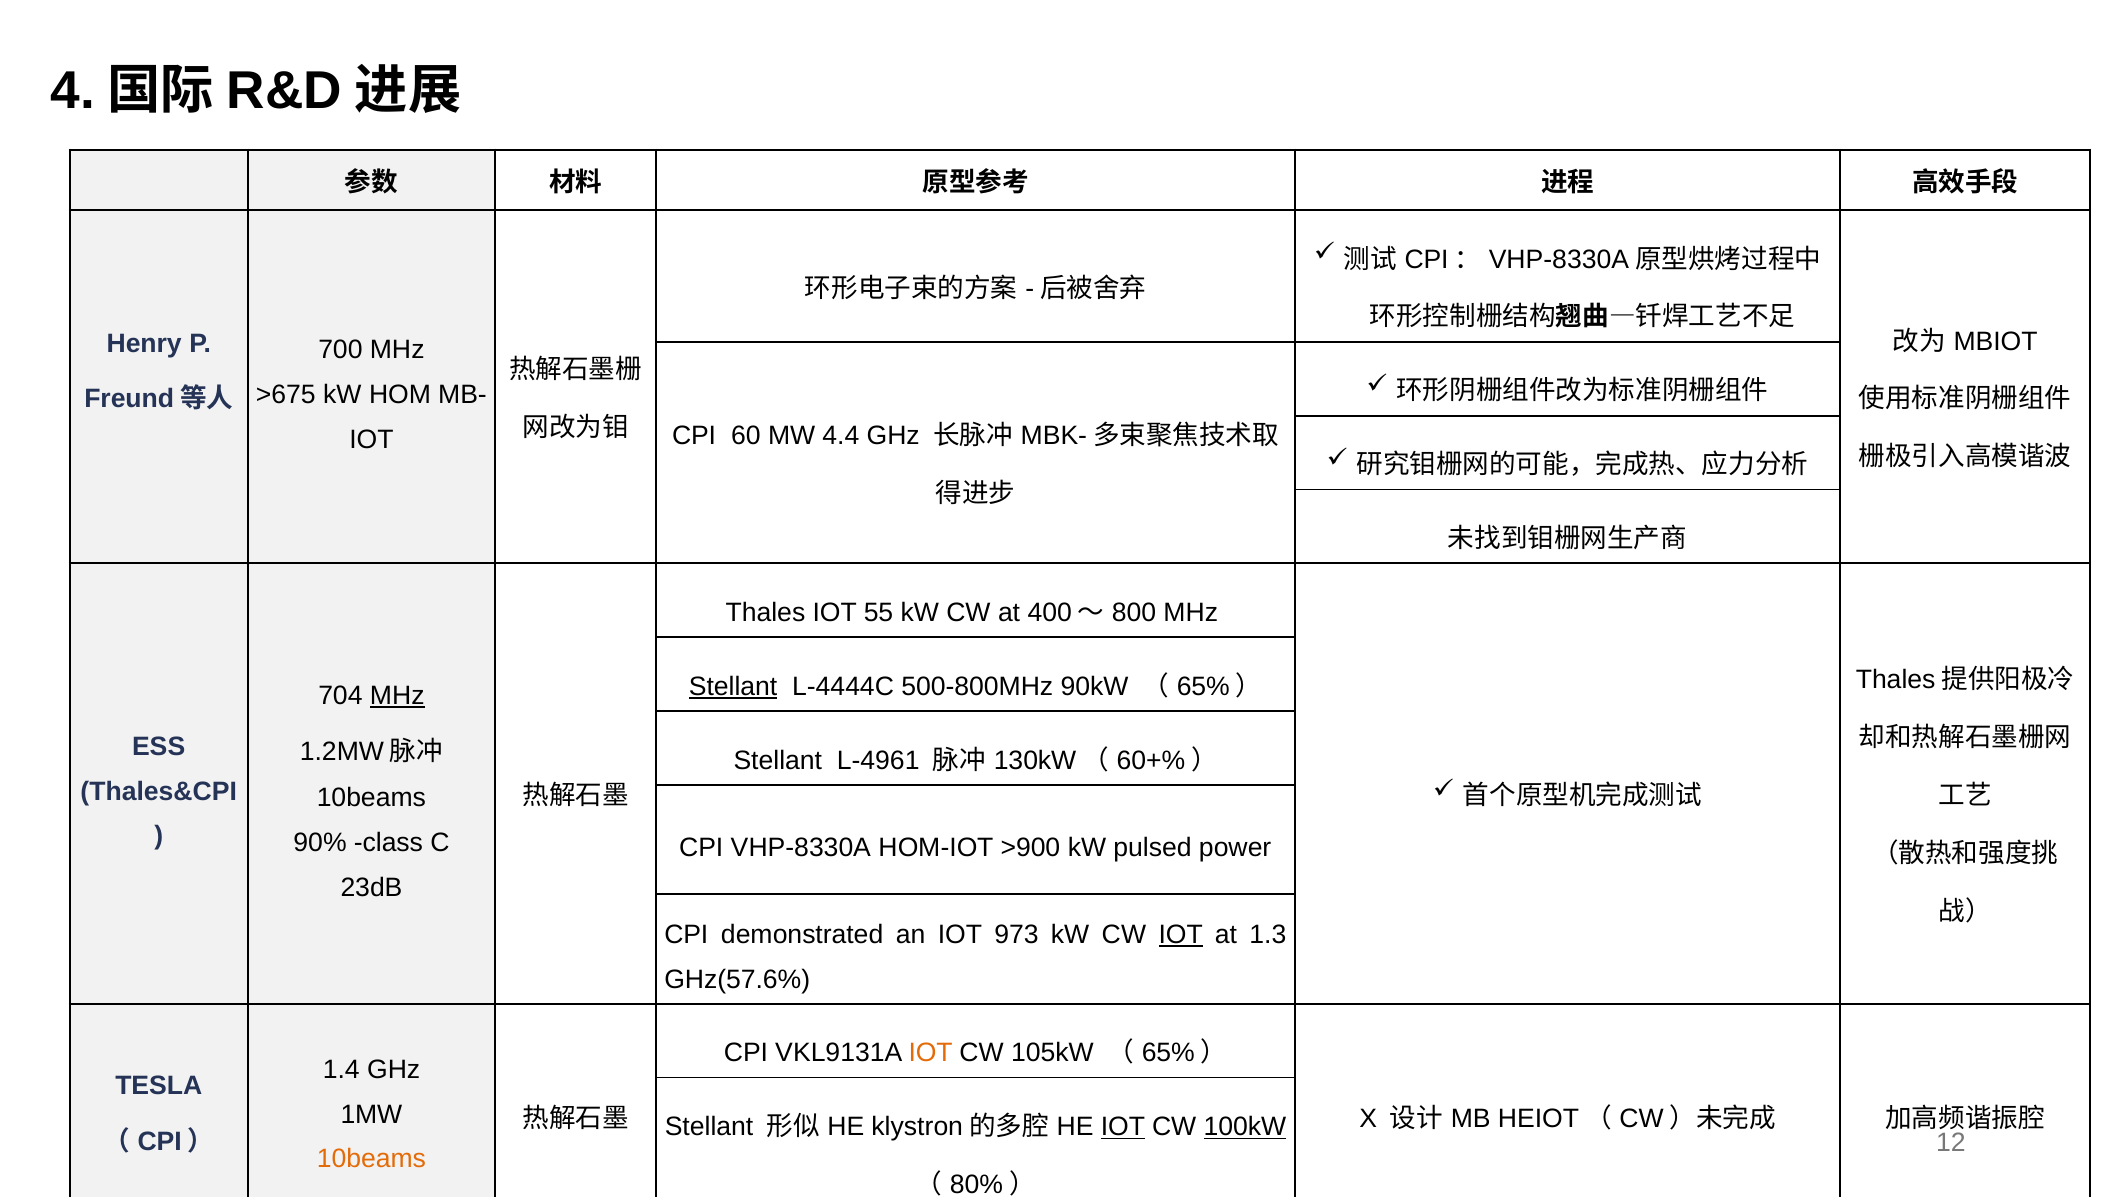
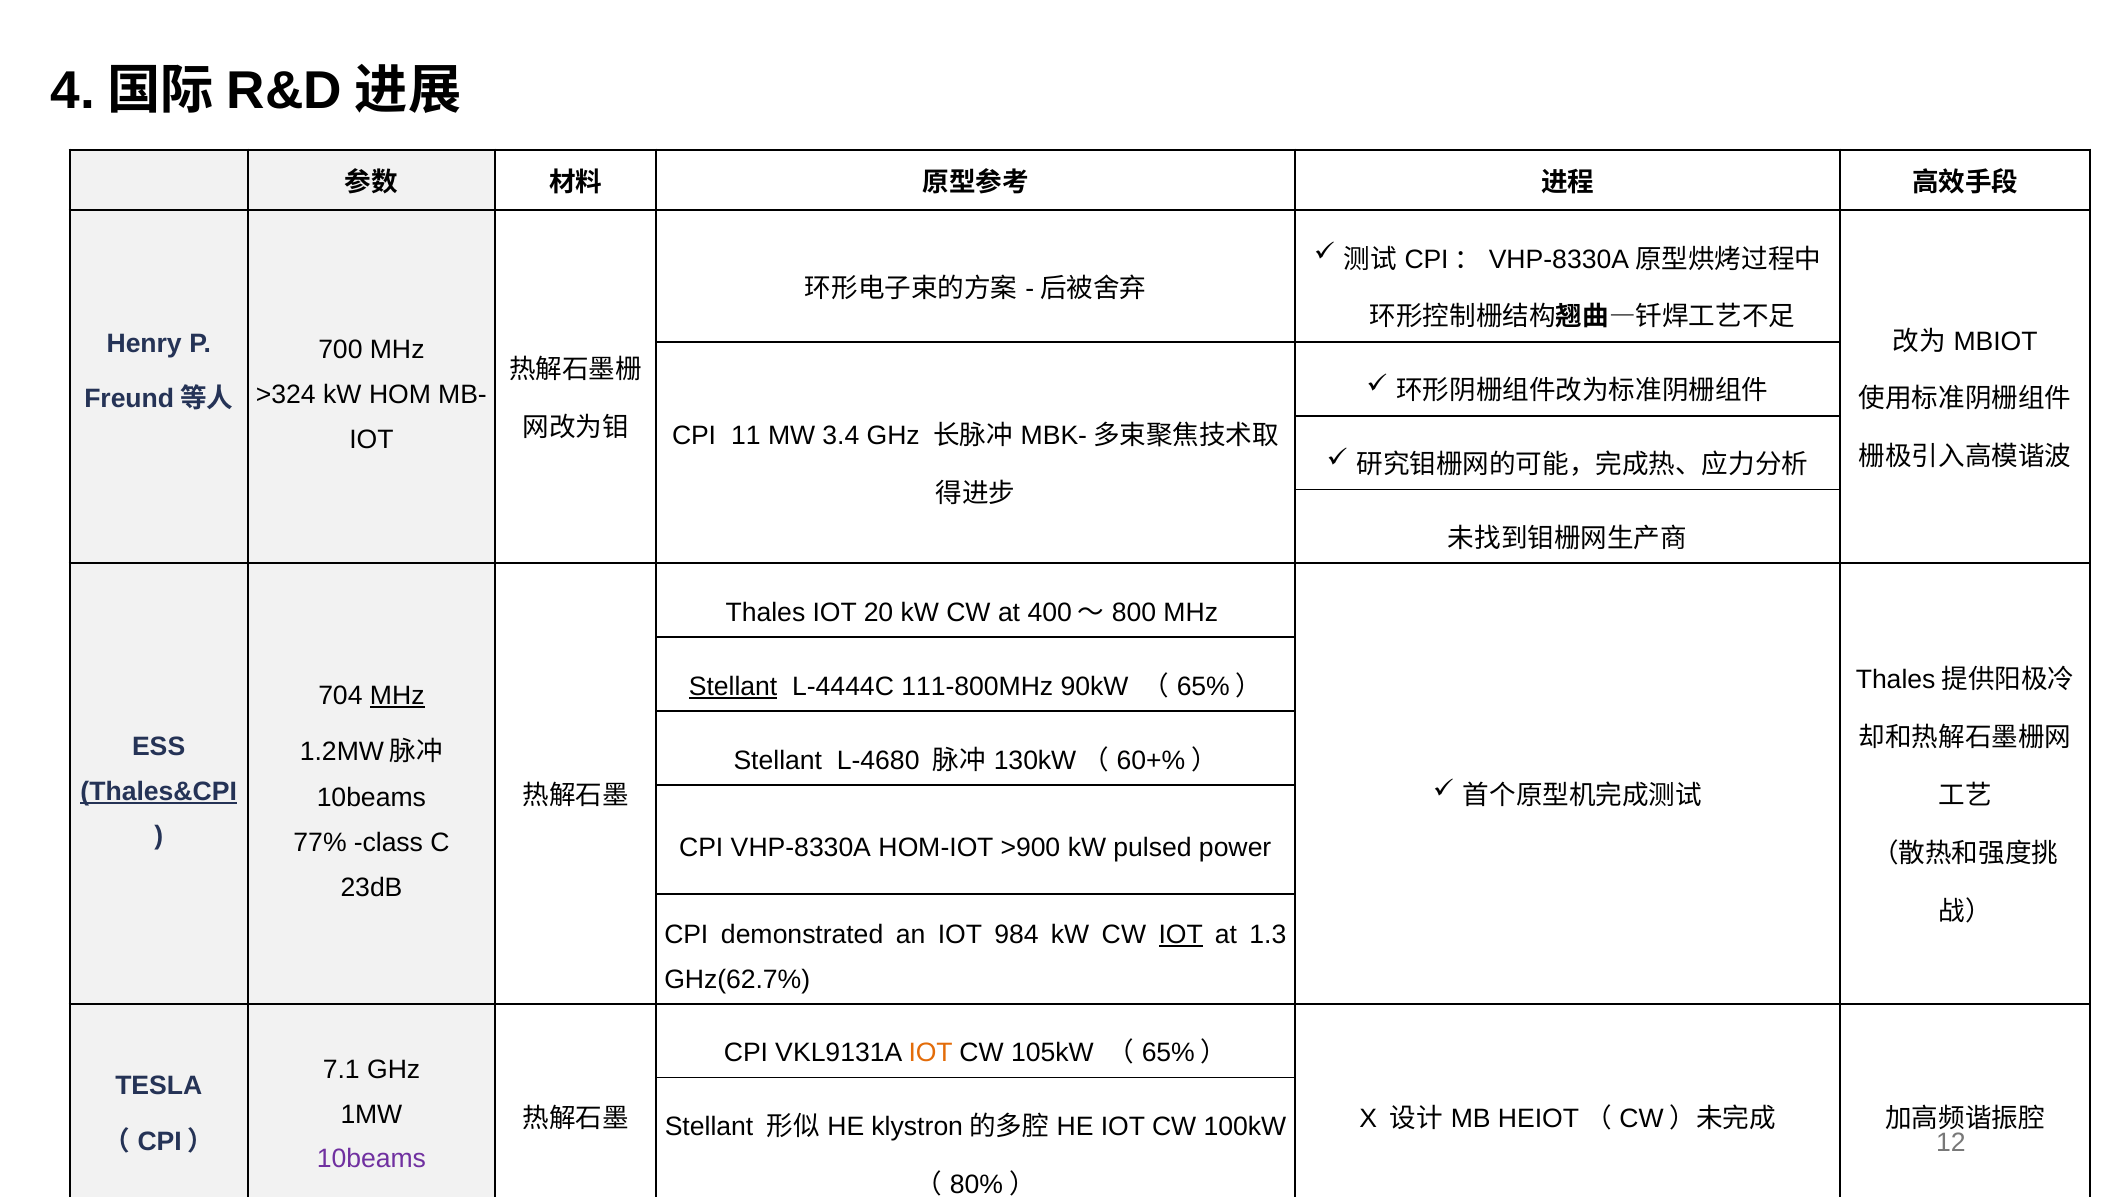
>675: >675 -> >324 (286, 395)
60: 60 -> 11 (746, 436)
4.4: 4.4 -> 3.4 (841, 436)
55: 55 -> 20 (879, 613)
500-800MHz: 500-800MHz -> 111-800MHz (977, 687)
L-4961: L-4961 -> L-4680 (878, 761)
Thales&CPI underline: none -> present (159, 791)
90%: 90% -> 77% (320, 843)
973: 973 -> 984 (1016, 935)
GHz(57.6%: GHz(57.6% -> GHz(62.7% (737, 979)
1.4: 1.4 -> 7.1 (341, 1070)
IOT underline: present -> none (1123, 1127)
100kW underline: present -> none (1245, 1127)
10beams colour: orange -> purple (371, 1159)
